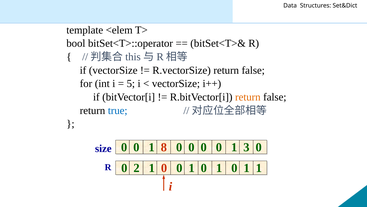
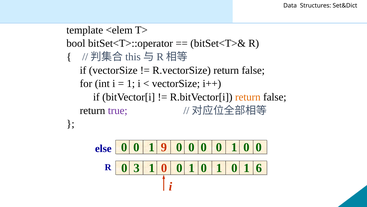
5: 5 -> 1 (131, 83)
true colour: blue -> purple (118, 110)
8: 8 -> 9 (164, 147)
3: 3 -> 0 (246, 147)
size: size -> else (103, 148)
2: 2 -> 3 (137, 168)
1 1: 1 -> 6 (259, 168)
